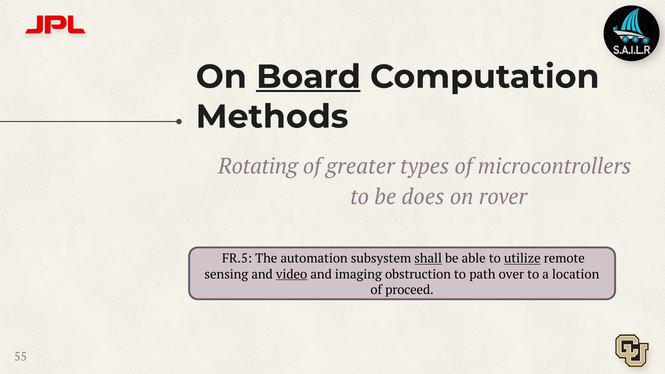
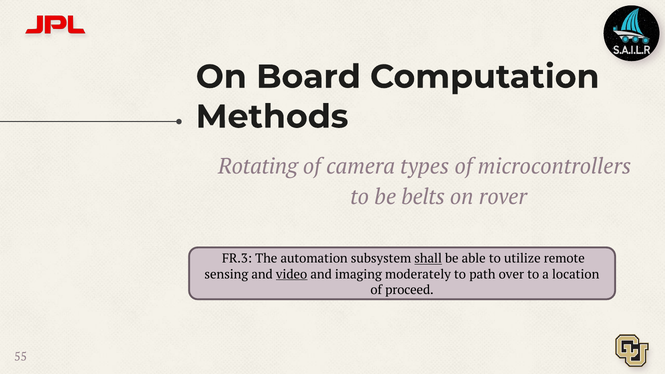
Board underline: present -> none (308, 77)
greater: greater -> camera (361, 166)
does: does -> belts (423, 197)
FR.5: FR.5 -> FR.3 (237, 259)
utilize underline: present -> none (522, 259)
obstruction: obstruction -> moderately (418, 274)
